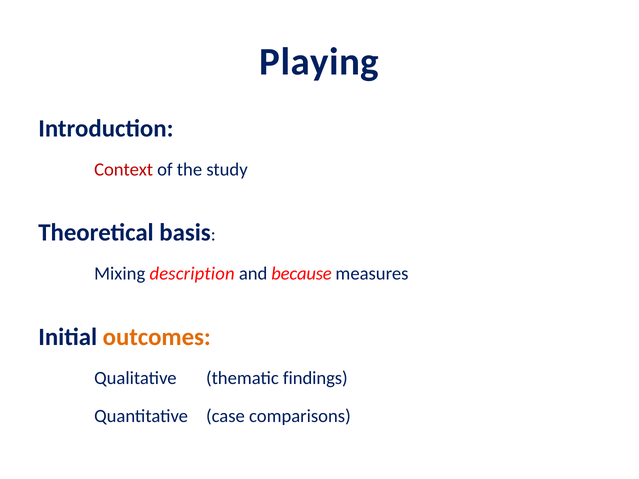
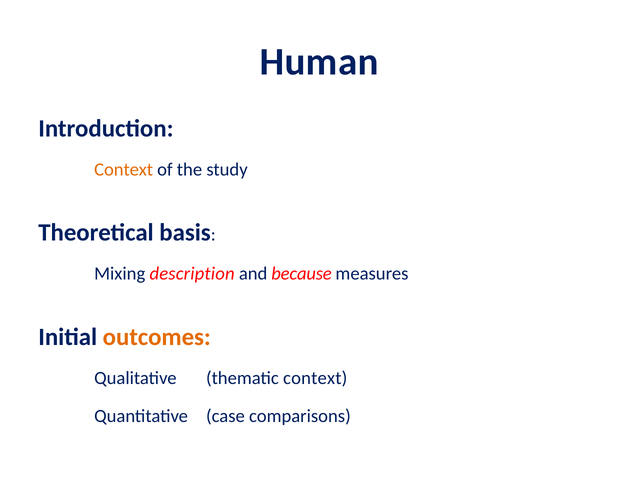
Playing: Playing -> Human (319, 62)
Context colour: red -> orange (124, 170)
thematic findings: findings -> context (315, 378)
